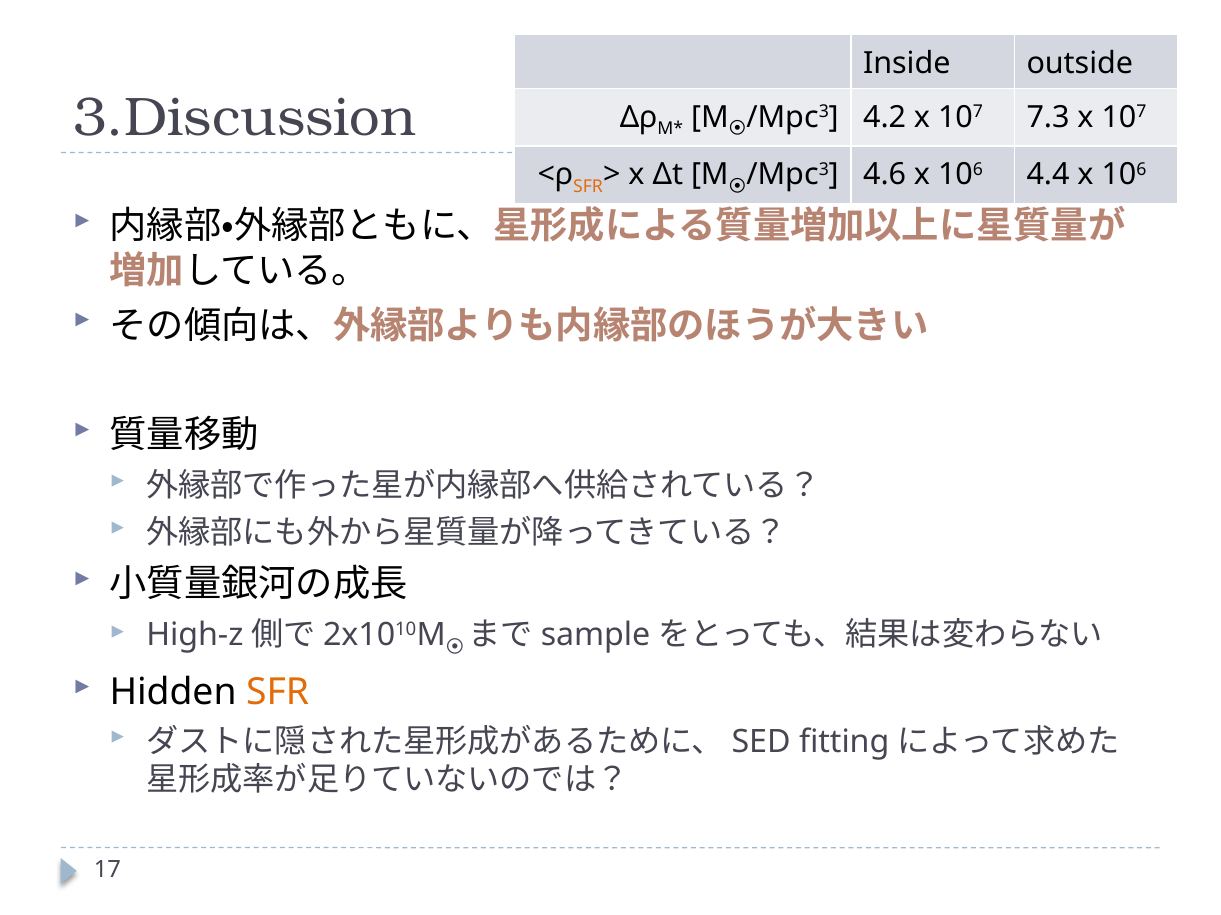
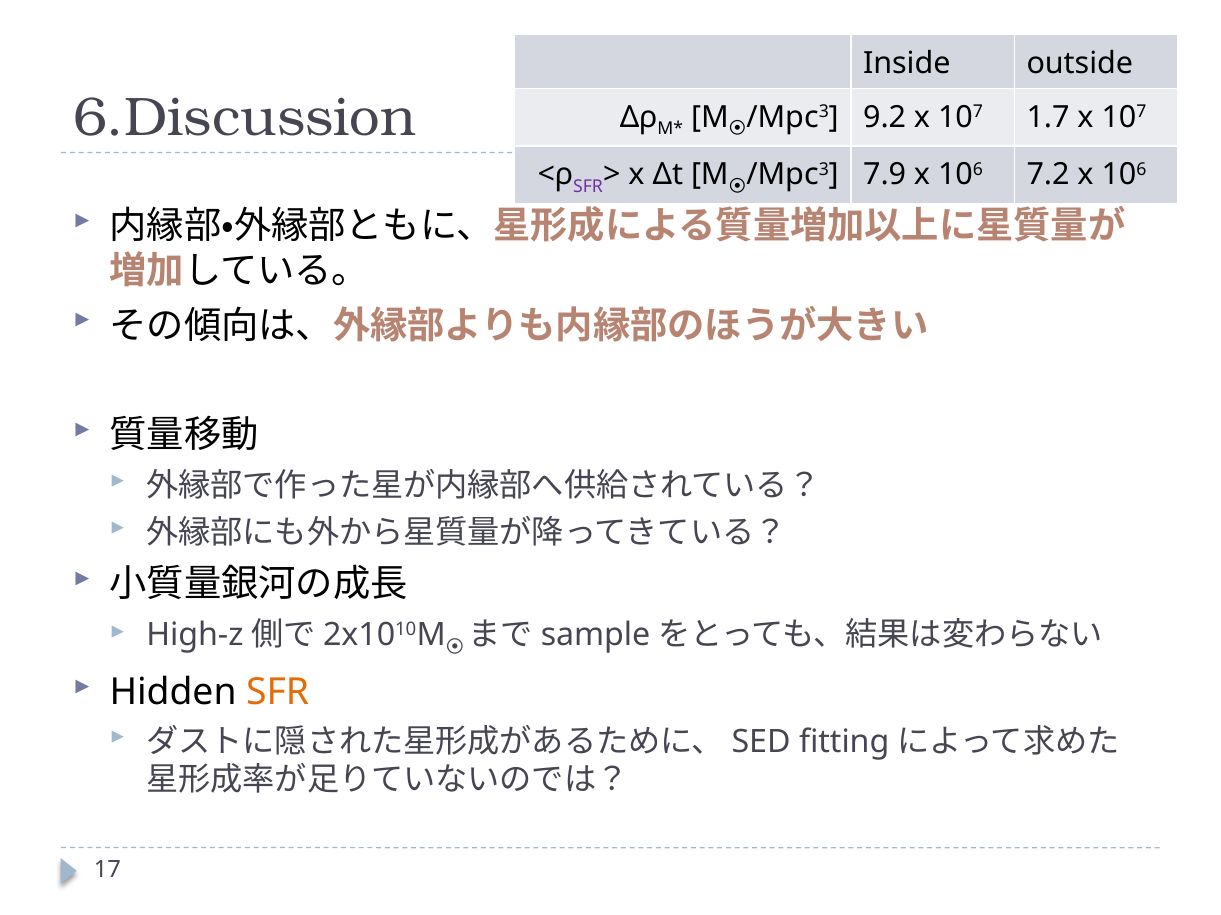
3.Discussion: 3.Discussion -> 6.Discussion (245, 118)
4.2: 4.2 -> 9.2 (885, 117)
7.3: 7.3 -> 1.7 (1048, 117)
SFR colour: orange -> purple (588, 187)
4.6: 4.6 -> 7.9 (885, 175)
4.4: 4.4 -> 7.2 (1048, 175)
